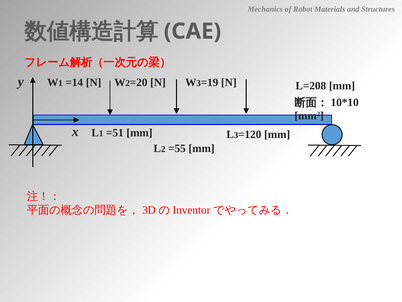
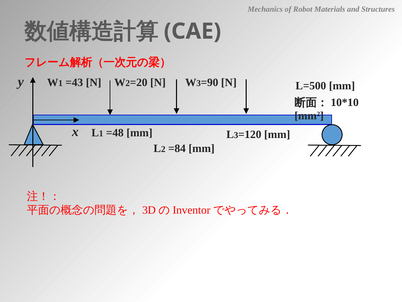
=14: =14 -> =43 (74, 82)
=19: =19 -> =90 (210, 82)
L=208: L=208 -> L=500 (311, 86)
=51: =51 -> =48 (115, 133)
=55: =55 -> =84 (177, 148)
